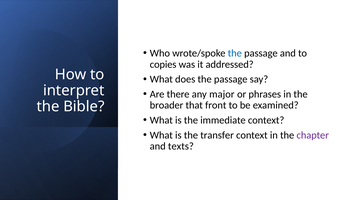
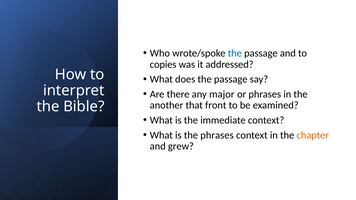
broader: broader -> another (167, 105)
the transfer: transfer -> phrases (217, 135)
chapter colour: purple -> orange (313, 135)
texts: texts -> grew (181, 146)
